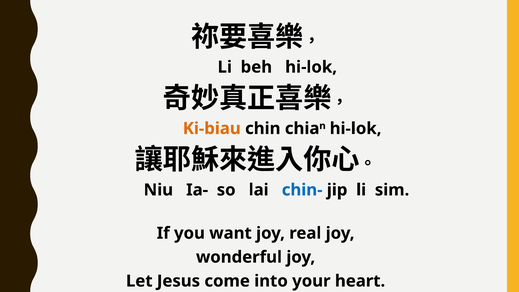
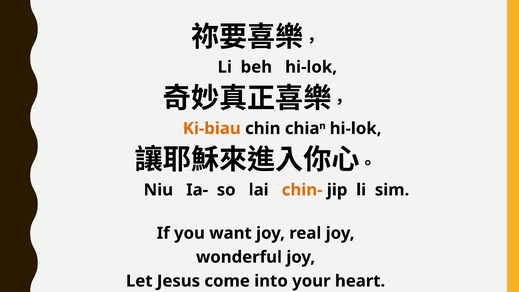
chin- colour: blue -> orange (302, 190)
